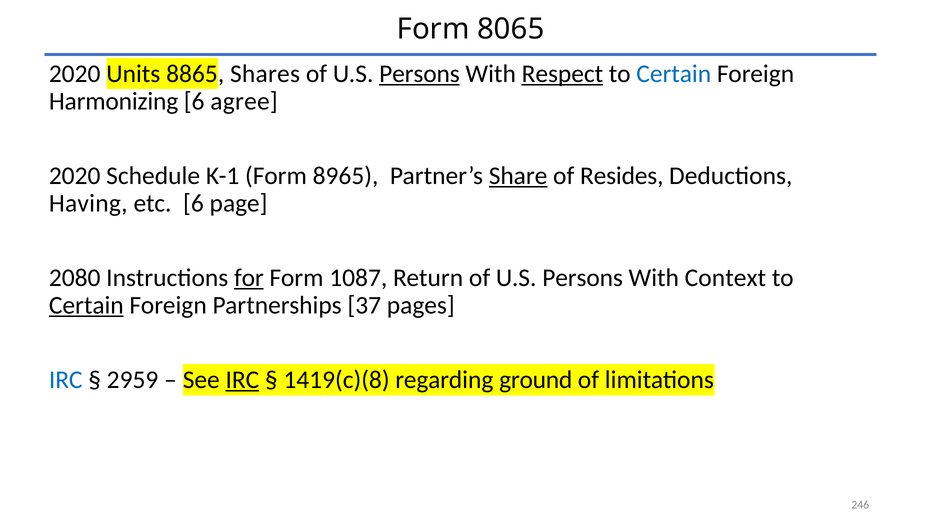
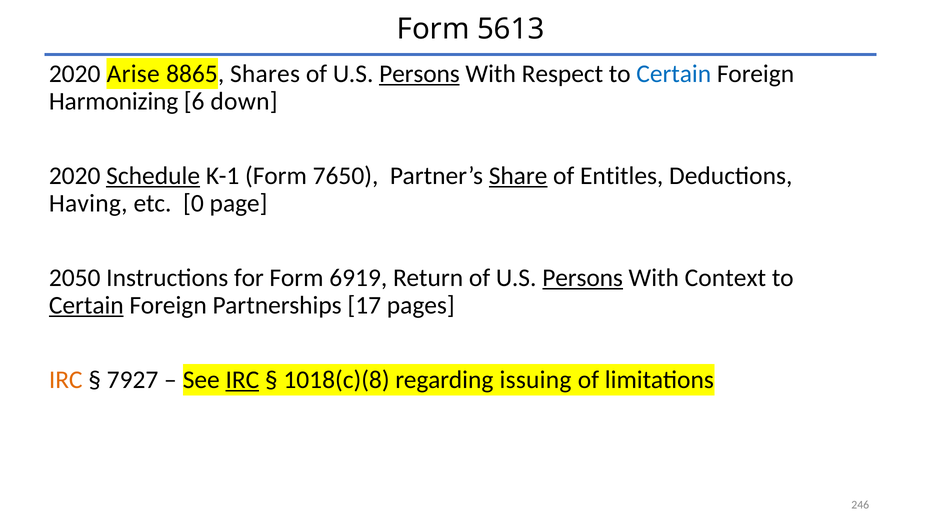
8065: 8065 -> 5613 (511, 29)
Units: Units -> Arise (133, 74)
Respect underline: present -> none (562, 74)
agree: agree -> down (244, 101)
Schedule underline: none -> present (153, 176)
8965: 8965 -> 7650 (346, 176)
Resides: Resides -> Entitles (622, 176)
etc 6: 6 -> 0 (193, 203)
2080: 2080 -> 2050 (75, 278)
for underline: present -> none (249, 278)
1087: 1087 -> 6919 (358, 278)
Persons underline: none -> present (583, 278)
37: 37 -> 17 (364, 306)
IRC colour: blue -> orange (66, 380)
2959: 2959 -> 7927 (133, 380)
1419(c)(8: 1419(c)(8 -> 1018(c)(8 (337, 380)
ground: ground -> issuing (536, 380)
